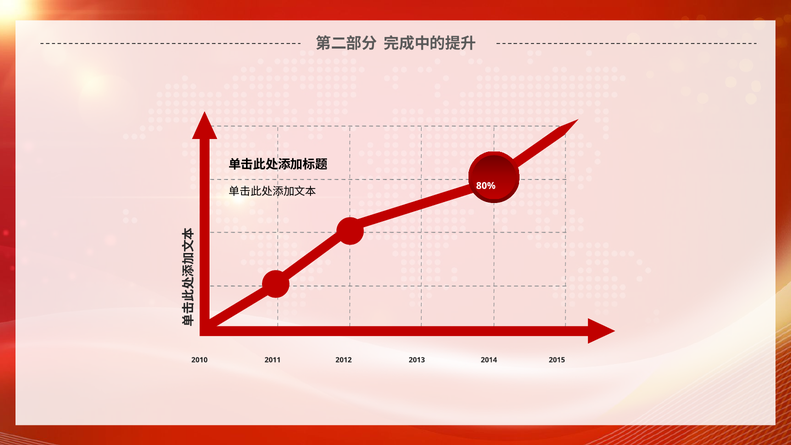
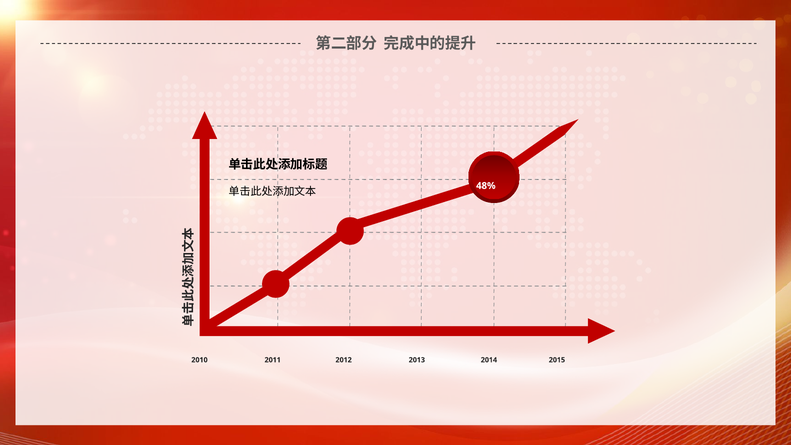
80%: 80% -> 48% (486, 186)
